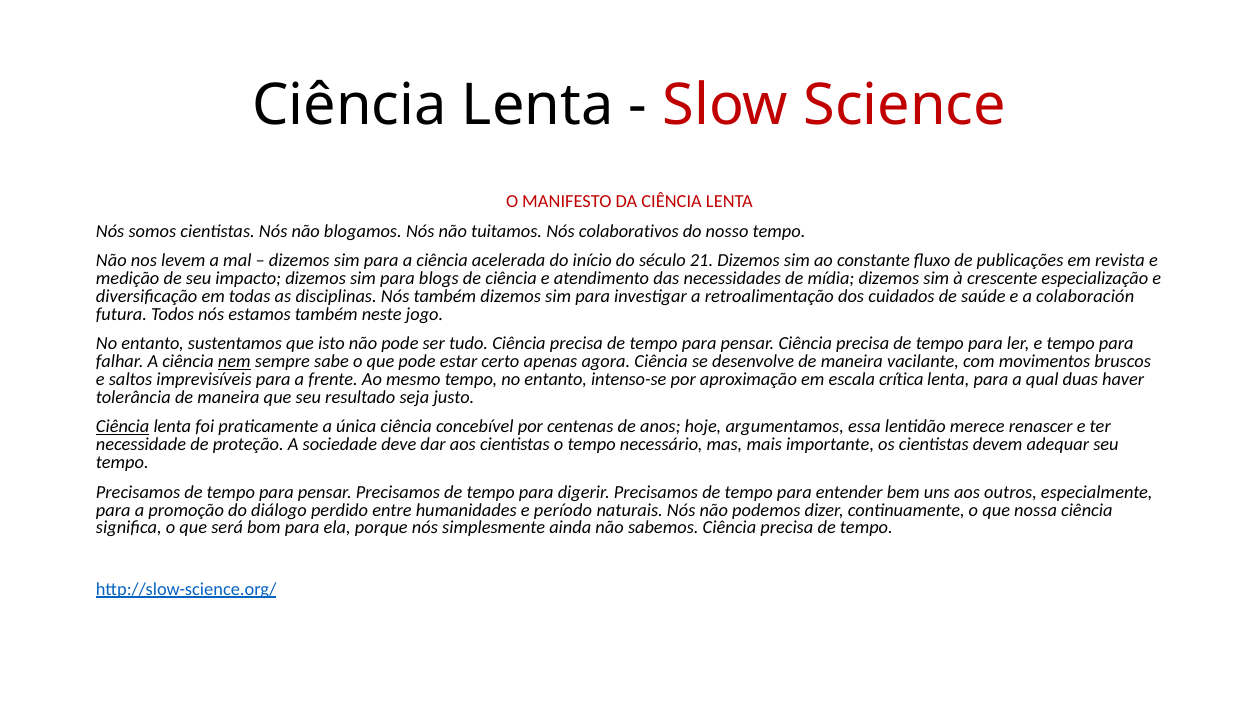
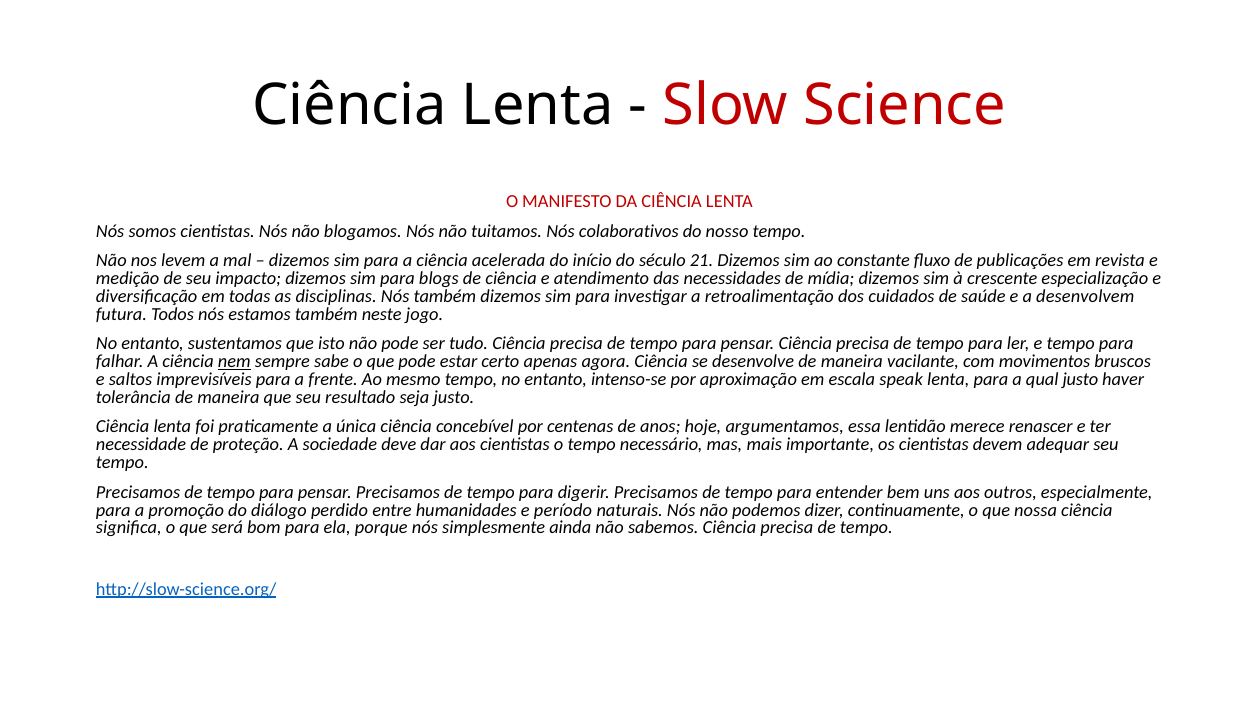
colaboración: colaboración -> desenvolvem (1085, 296)
crítica: crítica -> speak (901, 380)
qual duas: duas -> justo (1080, 380)
Ciência underline: present -> none (123, 427)
